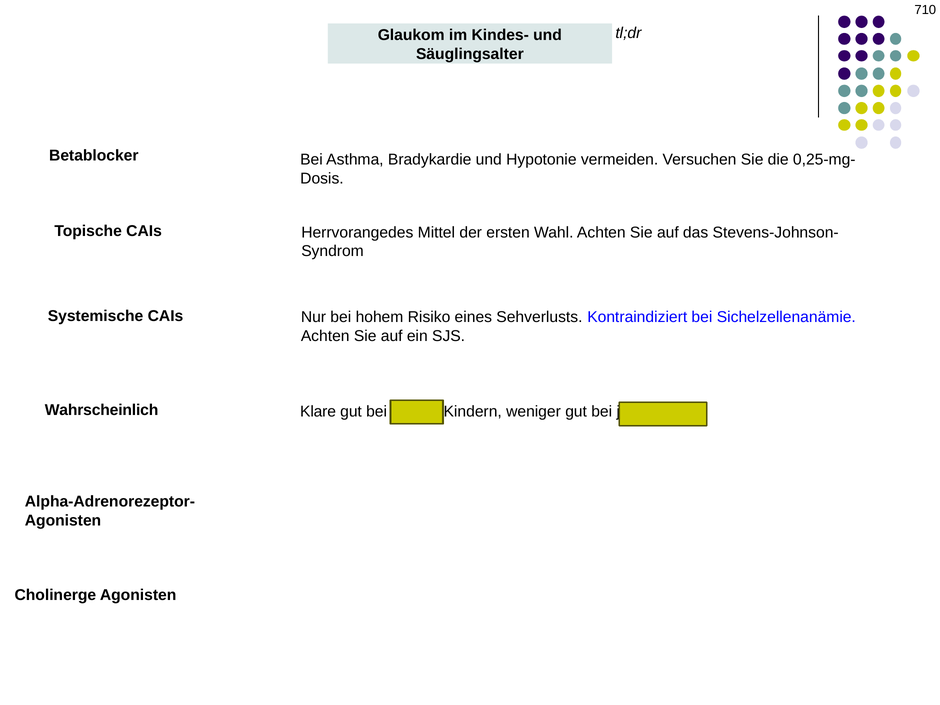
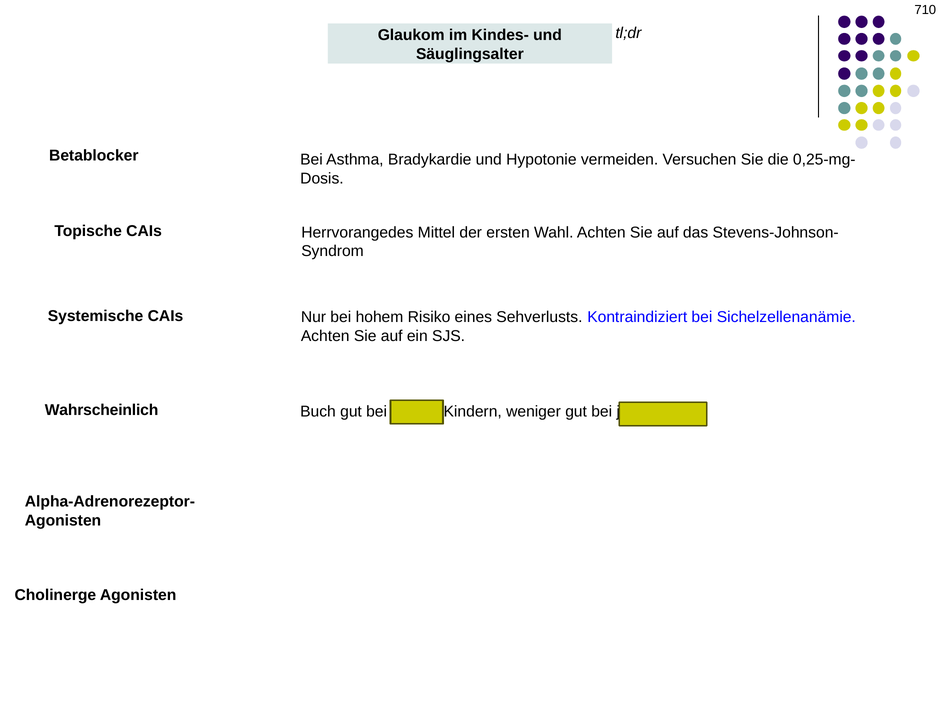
Klare: Klare -> Buch (318, 411)
